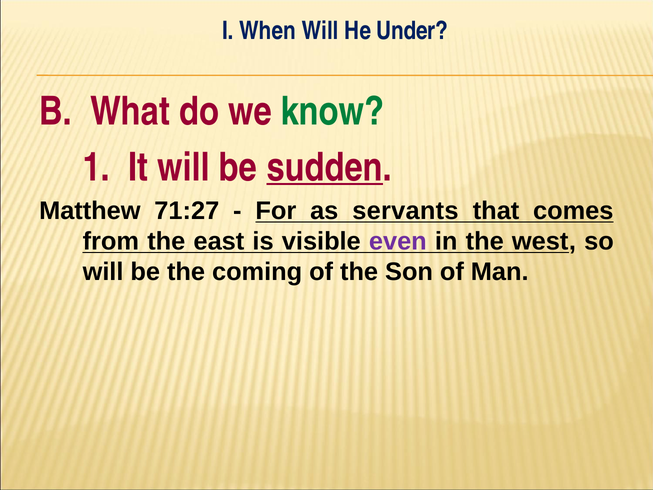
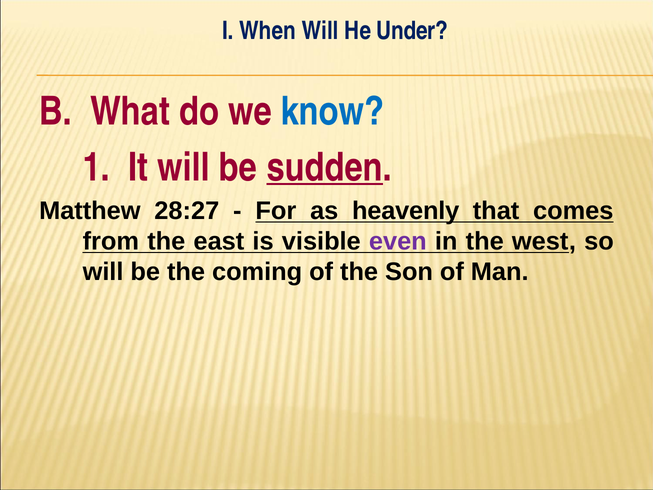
know colour: green -> blue (332, 112)
71:27: 71:27 -> 28:27 (187, 211)
servants: servants -> heavenly (406, 211)
